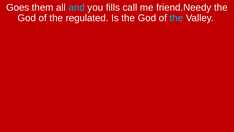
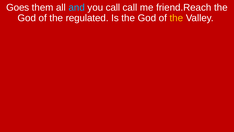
you fills: fills -> call (113, 7)
friend.Needy: friend.Needy -> friend.Reach (184, 7)
the colour: light blue -> yellow (176, 18)
